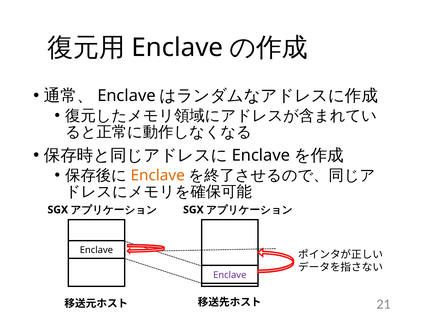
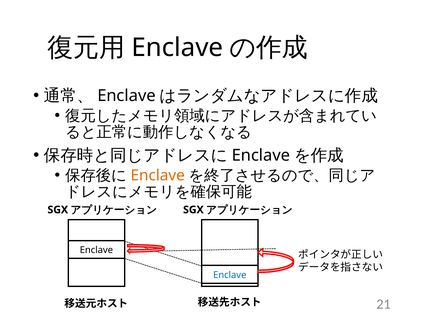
Enclave colour: purple -> blue (230, 275)
